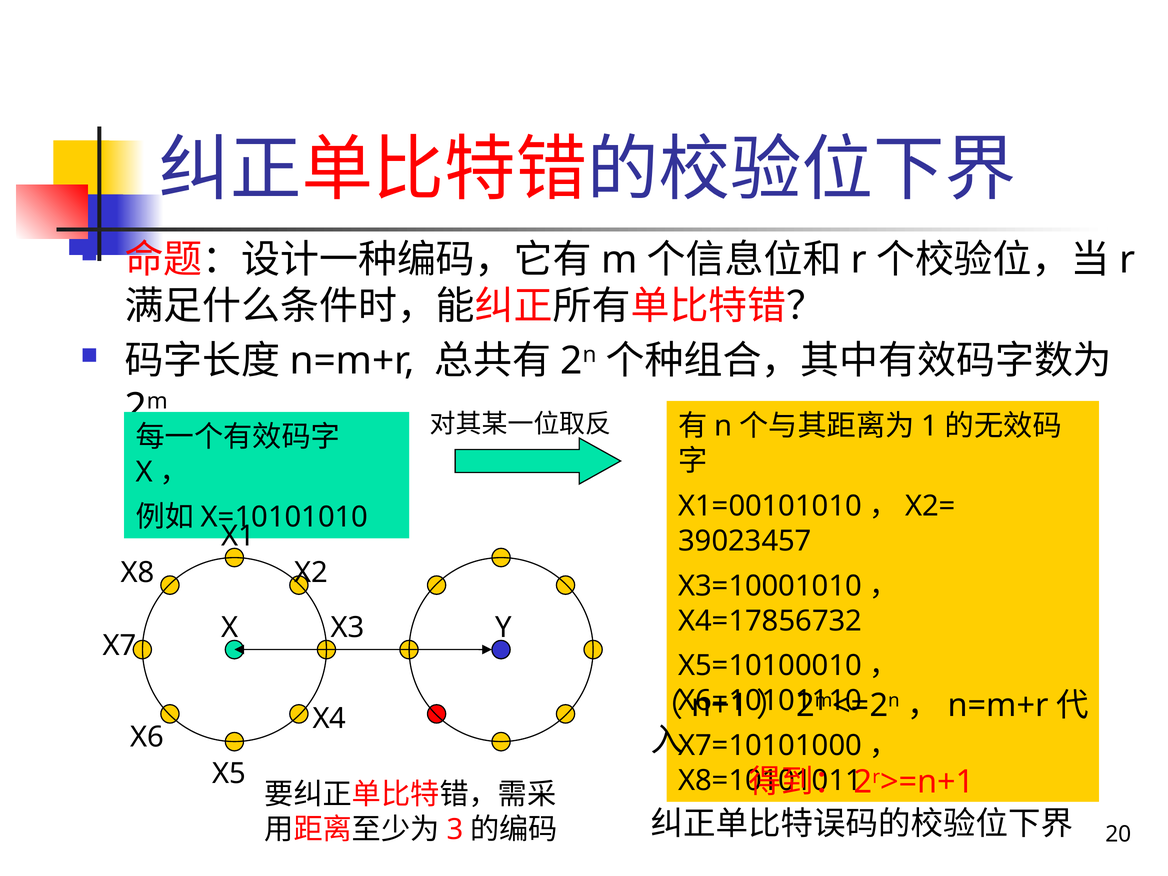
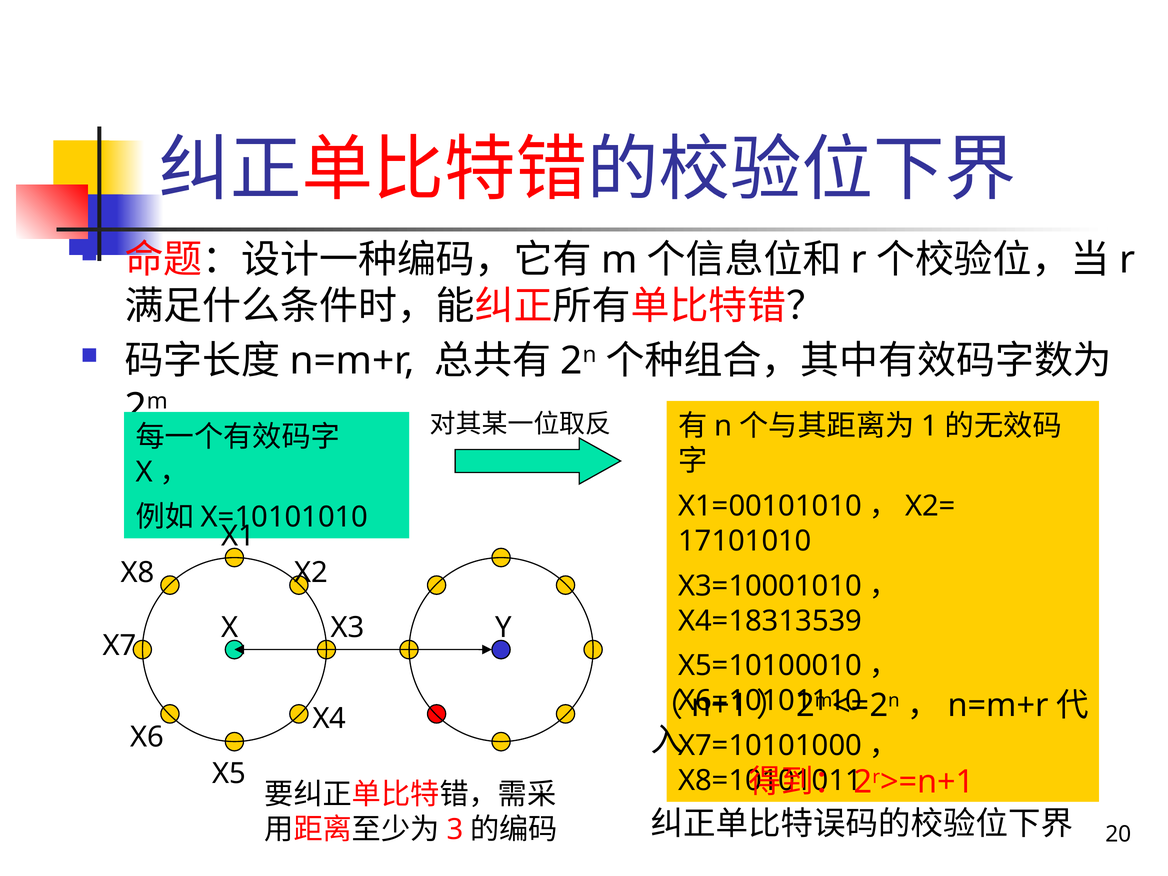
39023457: 39023457 -> 17101010 (745, 541)
X4=17856732: X4=17856732 -> X4=18313539 (770, 621)
